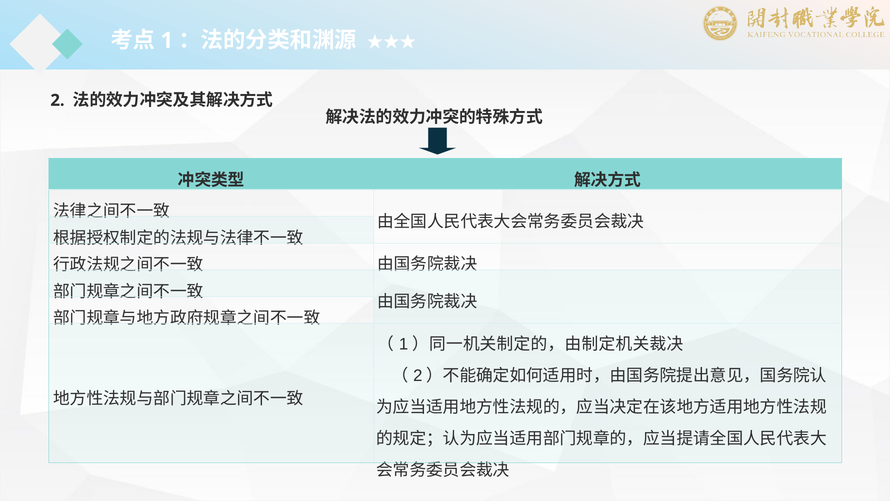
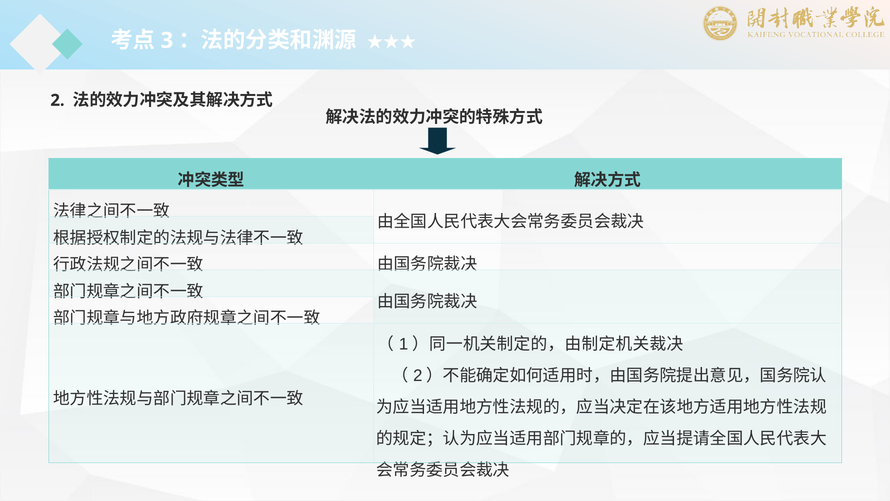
1: 1 -> 3 (167, 40)
